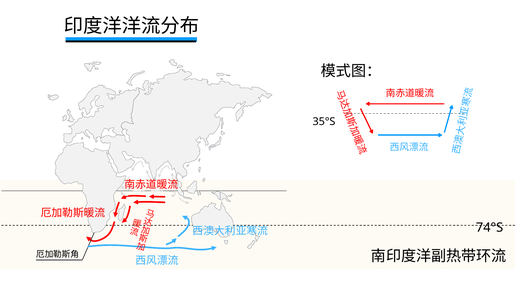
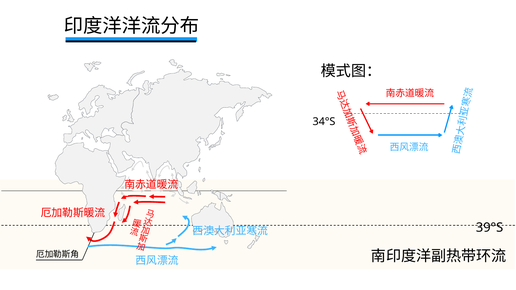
35°S: 35°S -> 34°S (324, 122)
74°S: 74°S -> 39°S (490, 228)
